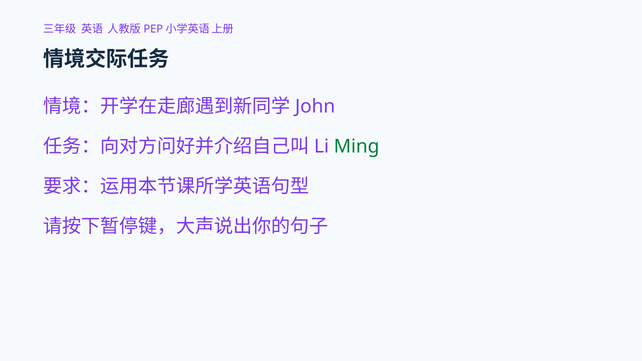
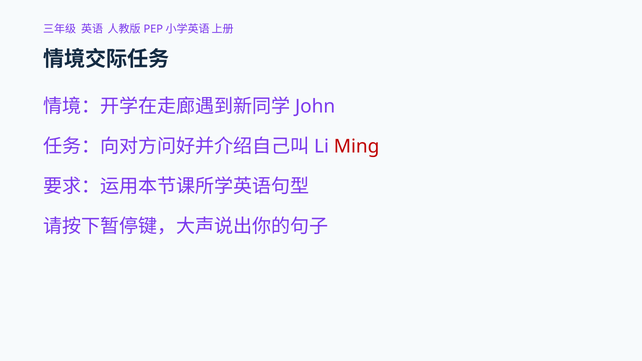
Ming colour: green -> red (357, 147)
